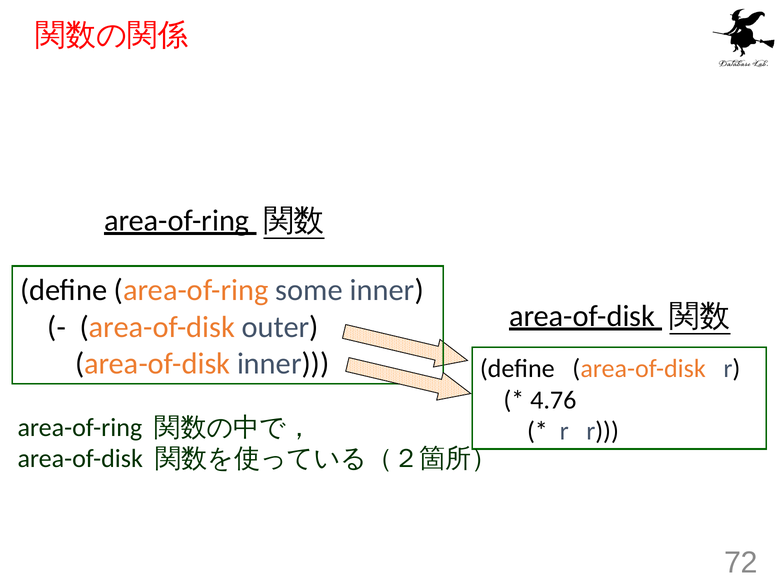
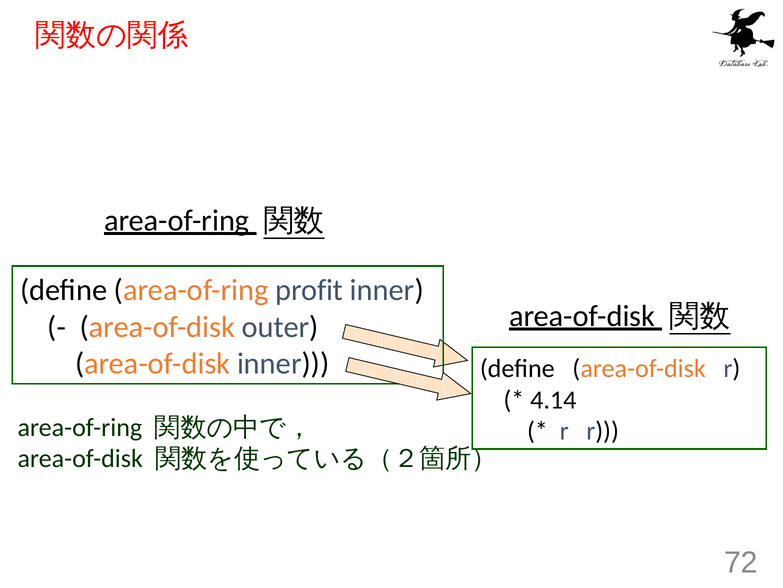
some: some -> profit (309, 290)
4.76: 4.76 -> 4.14 (553, 399)
